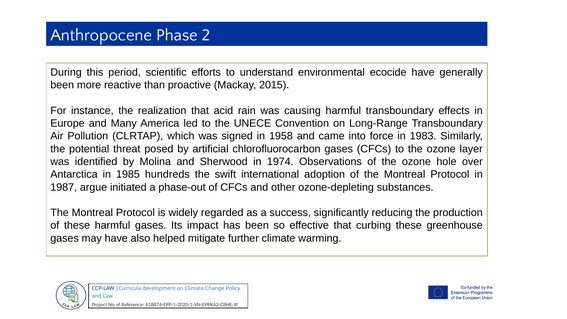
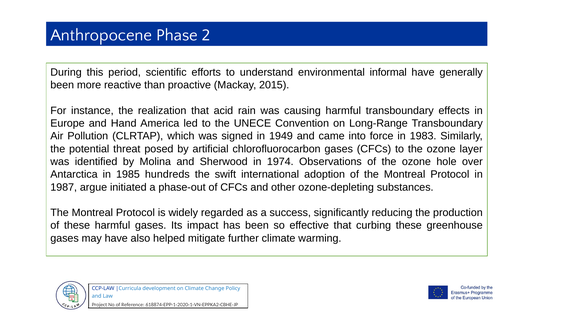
ecocide: ecocide -> informal (388, 72)
Many: Many -> Hand (124, 123)
1958: 1958 -> 1949 (281, 136)
